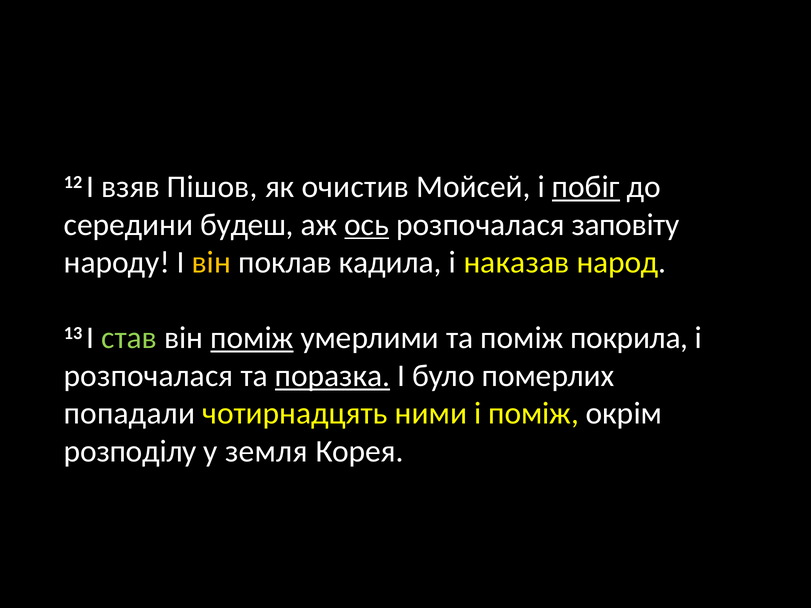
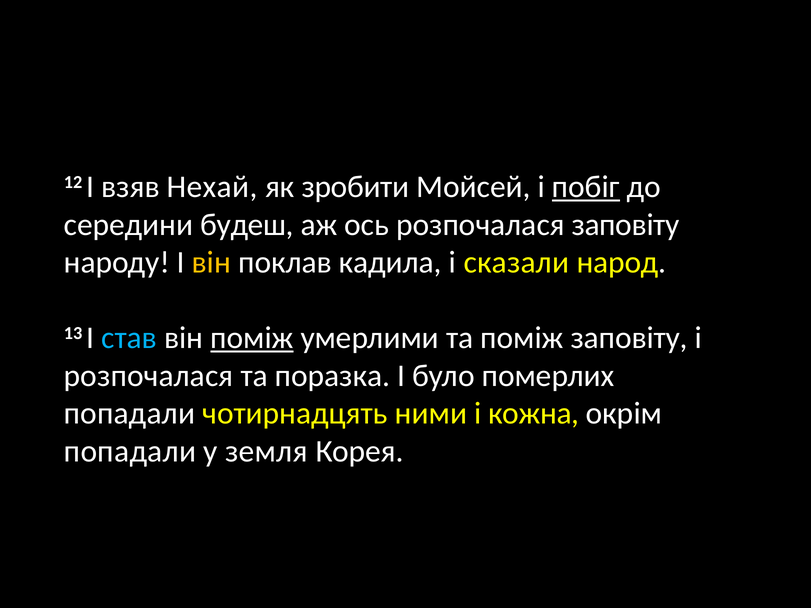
Пішов: Пішов -> Нехай (212, 187)
очистив: очистив -> зробити (356, 187)
ось underline: present -> none (367, 225)
наказав: наказав -> сказали (516, 263)
став colour: light green -> light blue (129, 338)
поміж покрила: покрила -> заповіту (629, 338)
поразка underline: present -> none (332, 376)
і поміж: поміж -> кожна (534, 414)
розподілу: розподілу -> попадали (130, 451)
